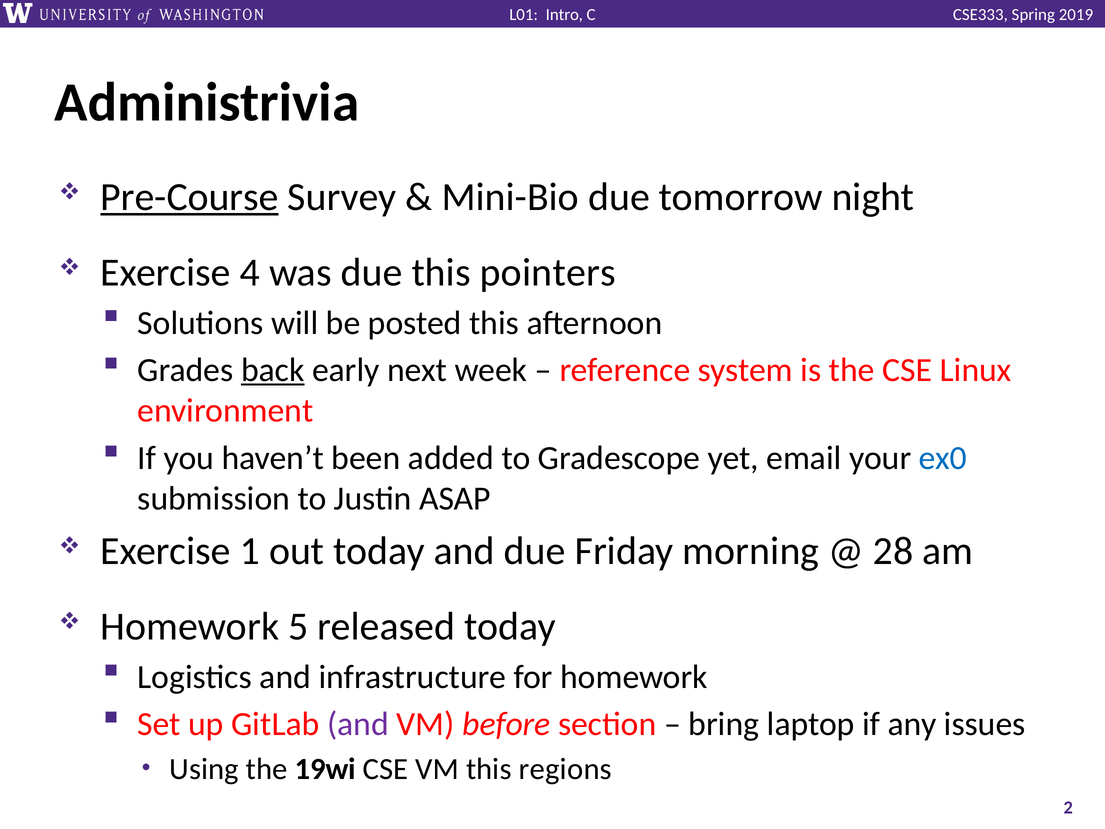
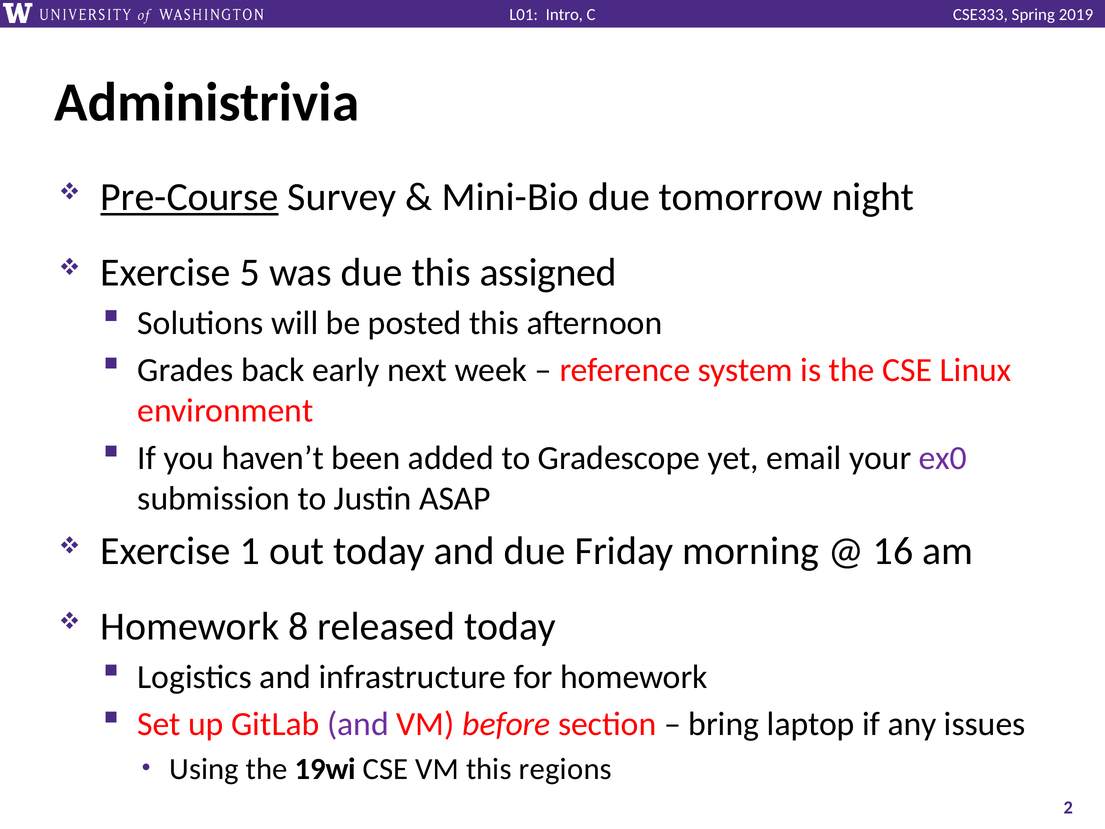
4: 4 -> 5 (250, 272)
pointers: pointers -> assigned (548, 272)
back underline: present -> none (273, 370)
ex0 colour: blue -> purple (943, 458)
28: 28 -> 16 (893, 551)
5: 5 -> 8 (298, 626)
